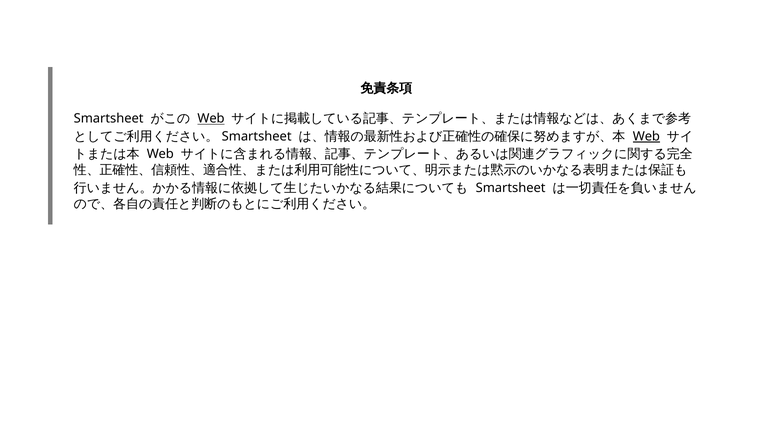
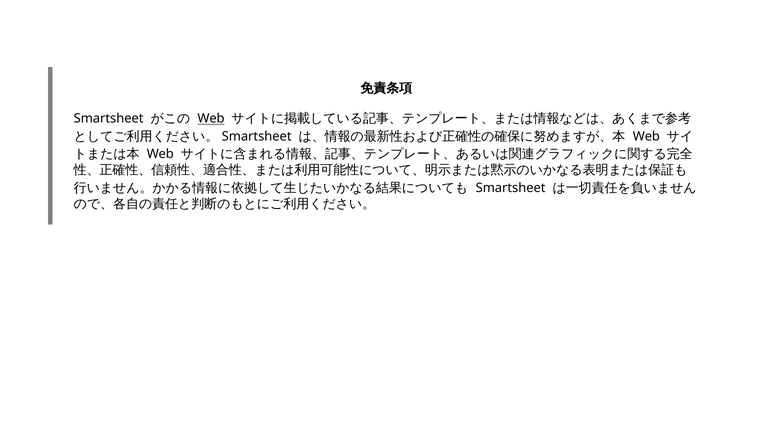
Web underline: present -> none (646, 136)
